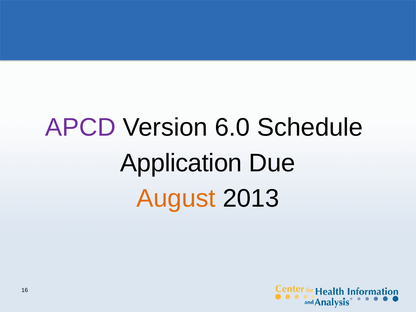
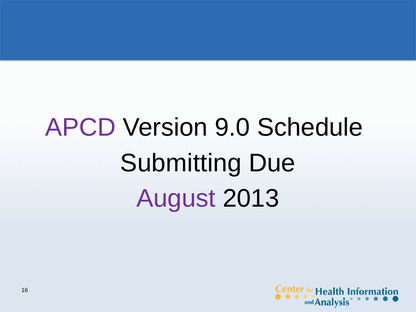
6.0: 6.0 -> 9.0 (232, 127)
Application: Application -> Submitting (181, 163)
August colour: orange -> purple (176, 199)
